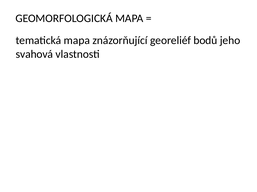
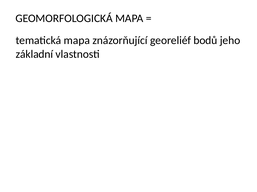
svahová: svahová -> základní (34, 54)
